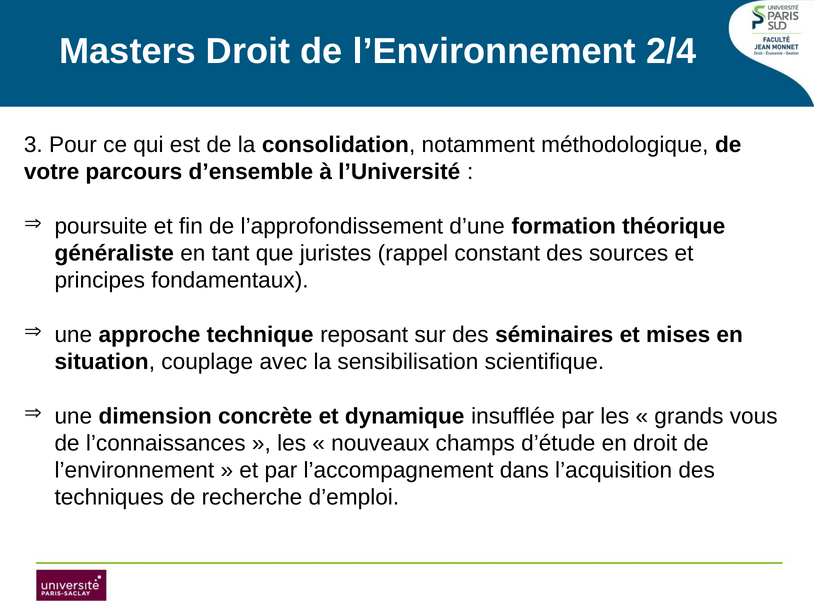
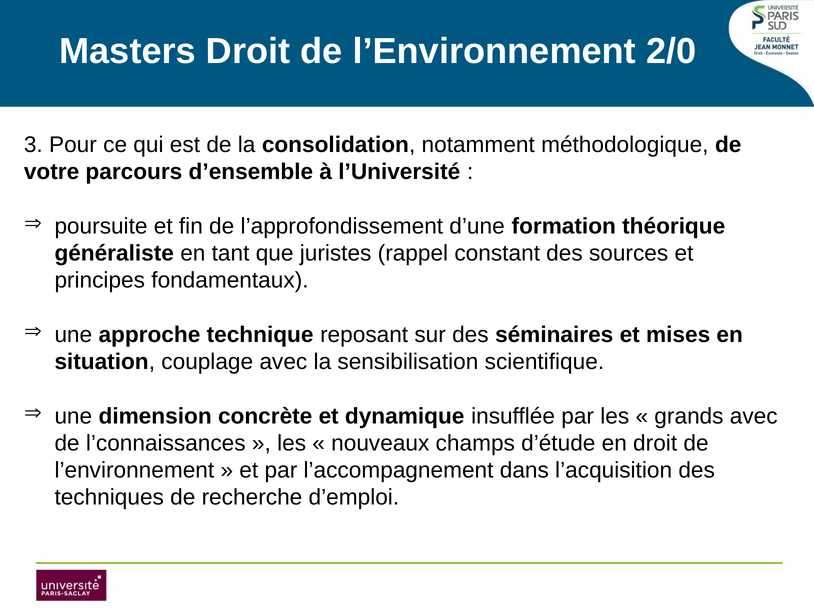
2/4: 2/4 -> 2/0 (671, 51)
grands vous: vous -> avec (754, 416)
